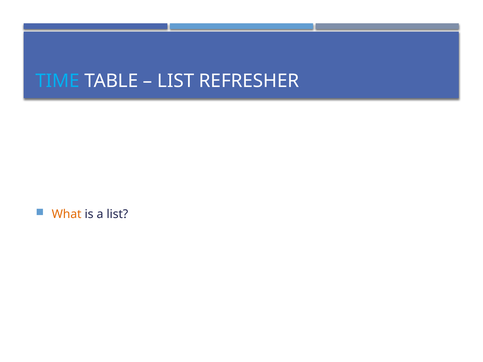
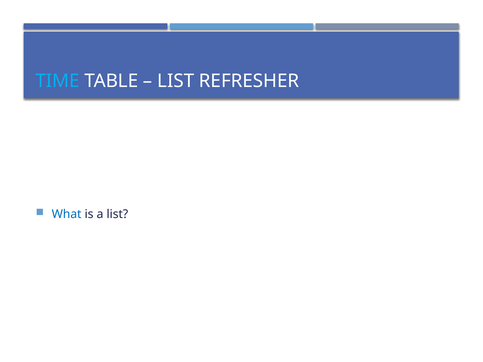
What colour: orange -> blue (67, 214)
